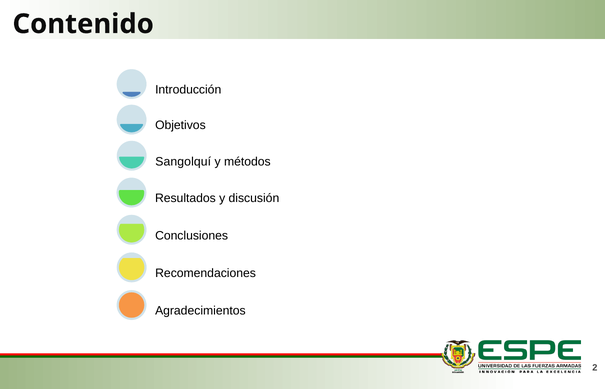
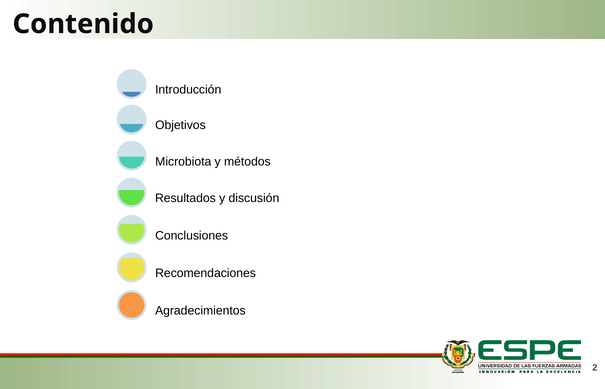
Sangolquí: Sangolquí -> Microbiota (183, 161)
